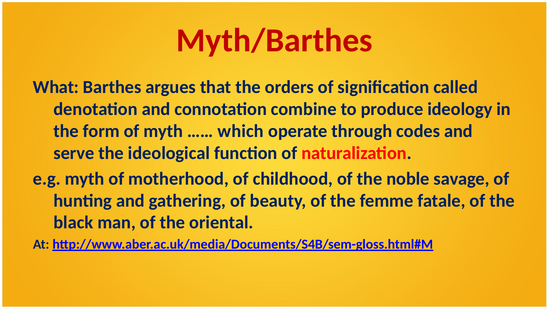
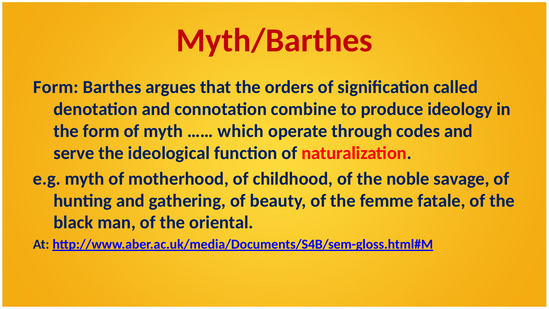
What: What -> Form (56, 87)
